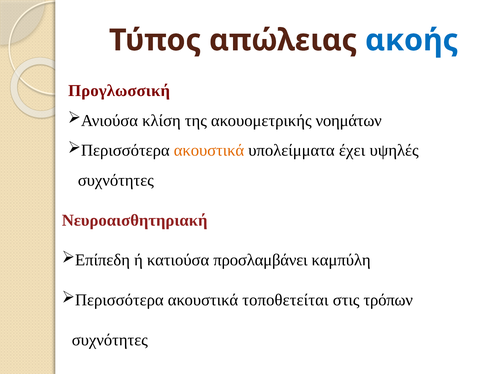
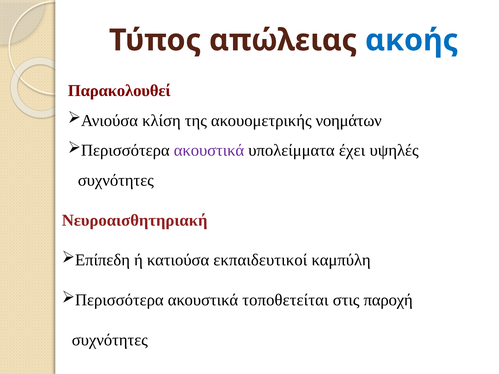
Προγλωσσική: Προγλωσσική -> Παρακολουθεί (119, 91)
ακουστικά colour: orange -> purple (209, 151)
προσλαμβάνει: προσλαμβάνει -> εκπαιδευτικοί (260, 260)
τρόπων: τρόπων -> παροχή (388, 300)
